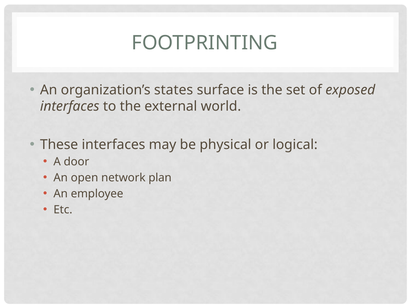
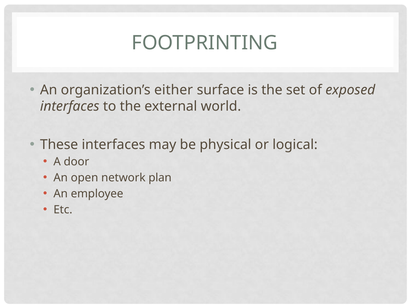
states: states -> either (174, 90)
